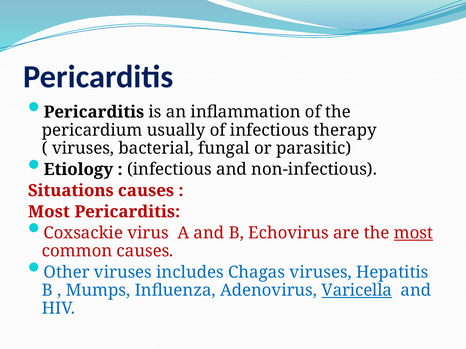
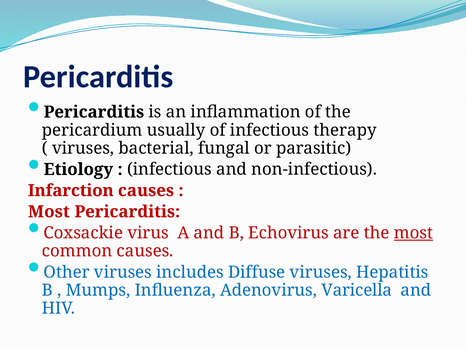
Situations: Situations -> Infarction (71, 191)
Chagas: Chagas -> Diffuse (257, 273)
Varicella underline: present -> none (357, 291)
